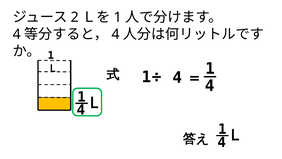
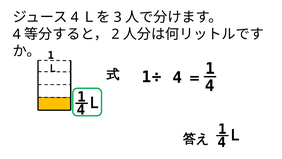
2: 2 -> 4 (75, 17)
1: 1 -> 3 (118, 17)
4: 4 -> 2 (116, 34)
